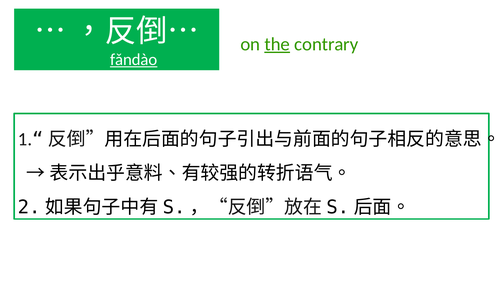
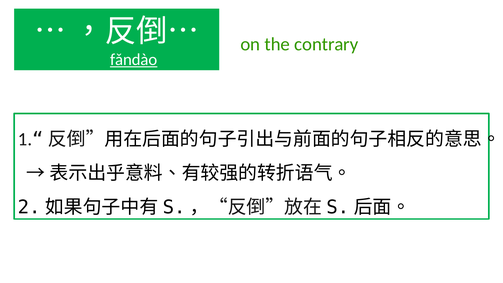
the underline: present -> none (277, 44)
